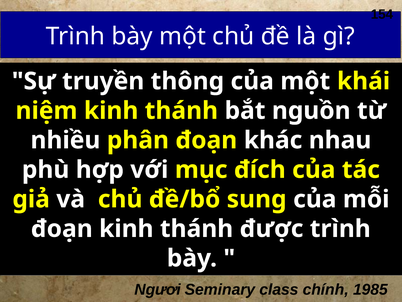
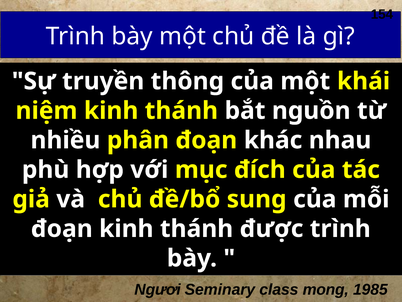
chính: chính -> mong (326, 289)
